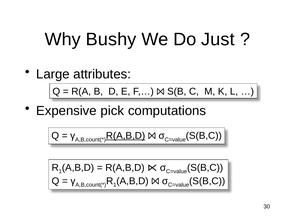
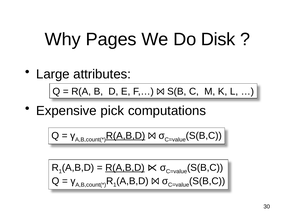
Bushy: Bushy -> Pages (111, 39)
Just: Just -> Disk (218, 39)
R(A,B,D underline: none -> present (125, 168)
